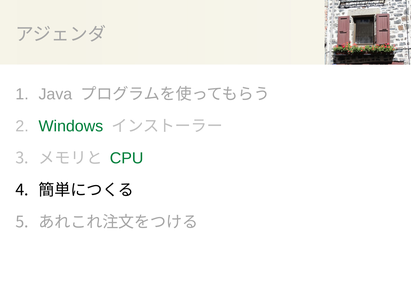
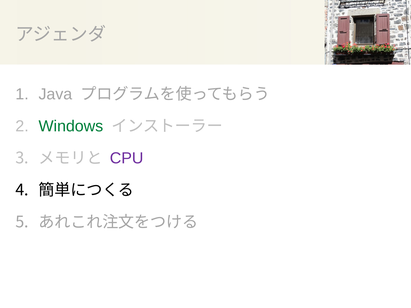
CPU colour: green -> purple (127, 158)
